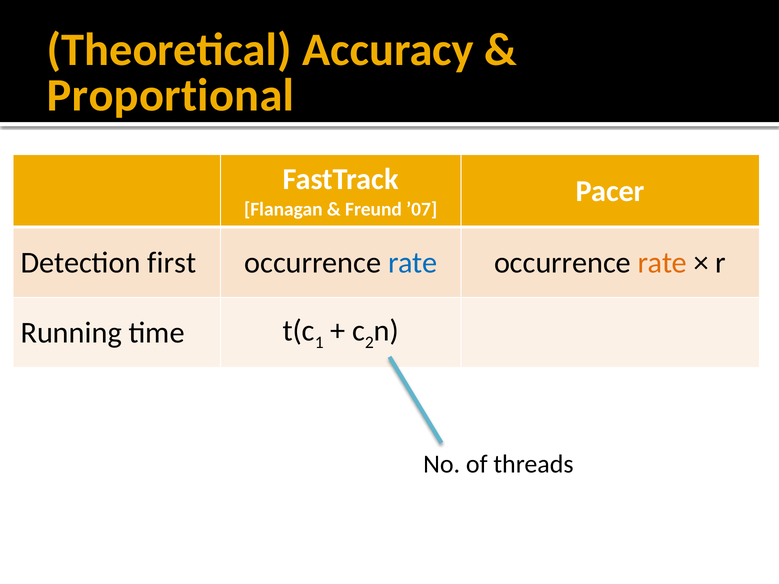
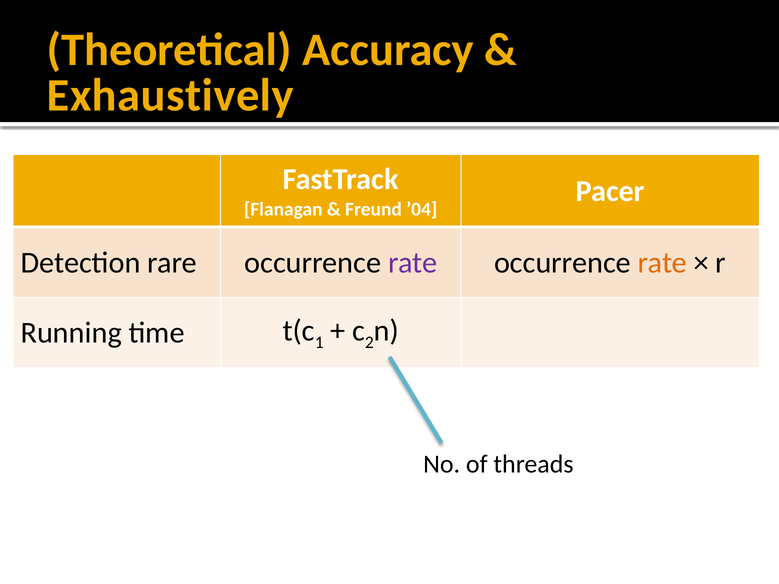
Proportional: Proportional -> Exhaustively (170, 96)
’07: ’07 -> ’04 (422, 210)
first: first -> rare (172, 263)
rate colour: blue -> purple (413, 263)
